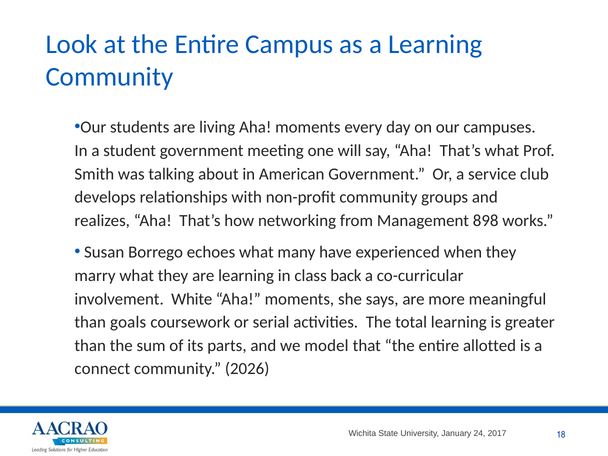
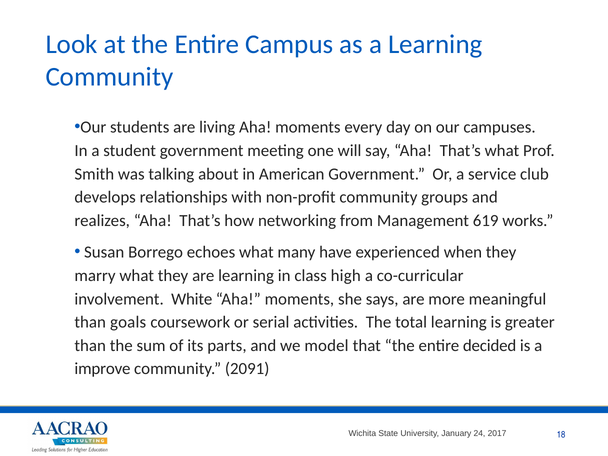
898: 898 -> 619 (486, 221)
back: back -> high (346, 276)
allotted: allotted -> decided (490, 346)
connect: connect -> improve (102, 369)
2026: 2026 -> 2091 (247, 369)
